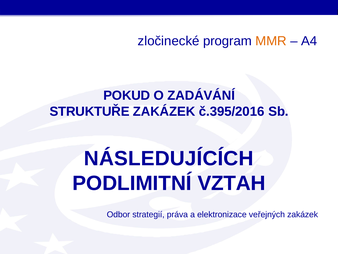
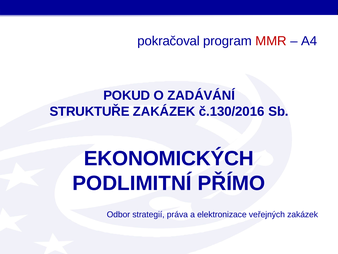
zločinecké: zločinecké -> pokračoval (169, 41)
MMR colour: orange -> red (271, 41)
č.395/2016: č.395/2016 -> č.130/2016 (232, 111)
NÁSLEDUJÍCÍCH: NÁSLEDUJÍCÍCH -> EKONOMICKÝCH (169, 158)
VZTAH: VZTAH -> PŘÍMO (231, 183)
